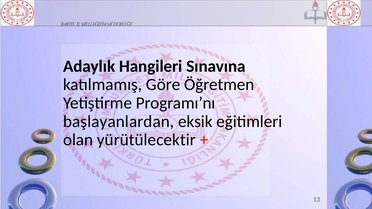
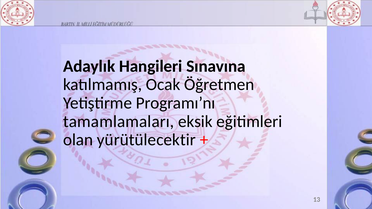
Göre: Göre -> Ocak (163, 85)
başlayanlardan: başlayanlardan -> tamamlamaları (119, 122)
